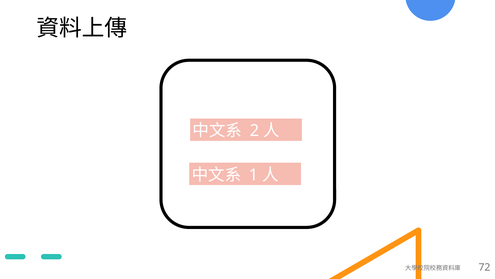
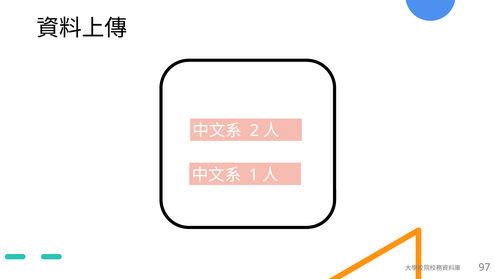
72: 72 -> 97 (484, 267)
